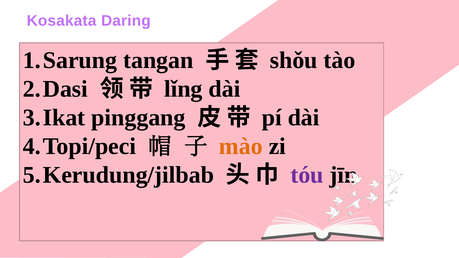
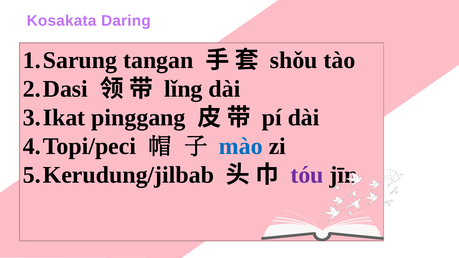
mào colour: orange -> blue (241, 147)
